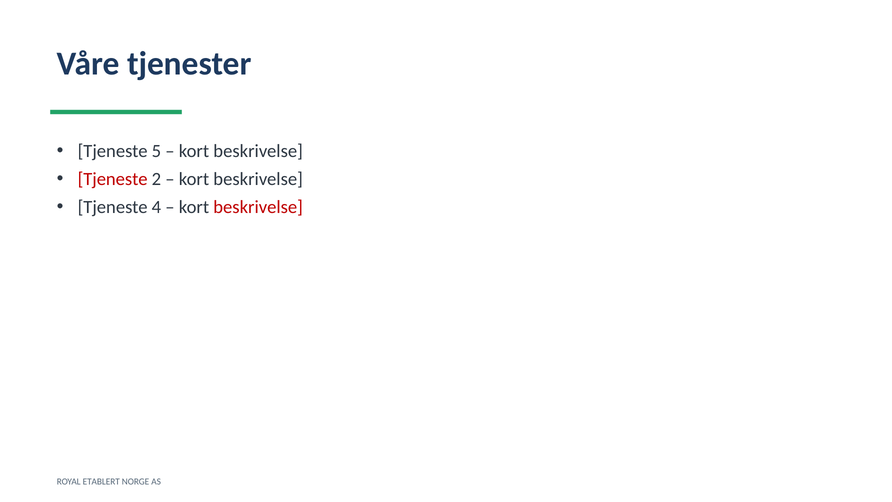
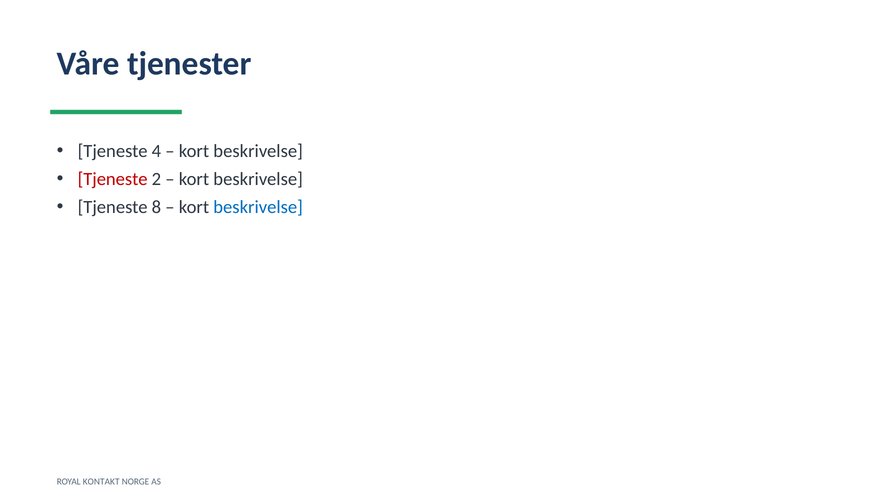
5: 5 -> 4 (156, 151)
4: 4 -> 8 (156, 207)
beskrivelse colour: red -> blue (258, 207)
ETABLERT: ETABLERT -> KONTAKT (101, 481)
